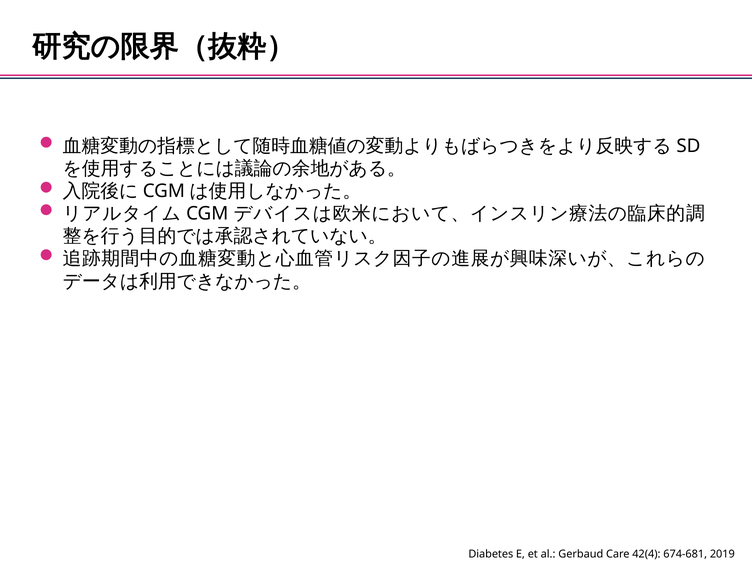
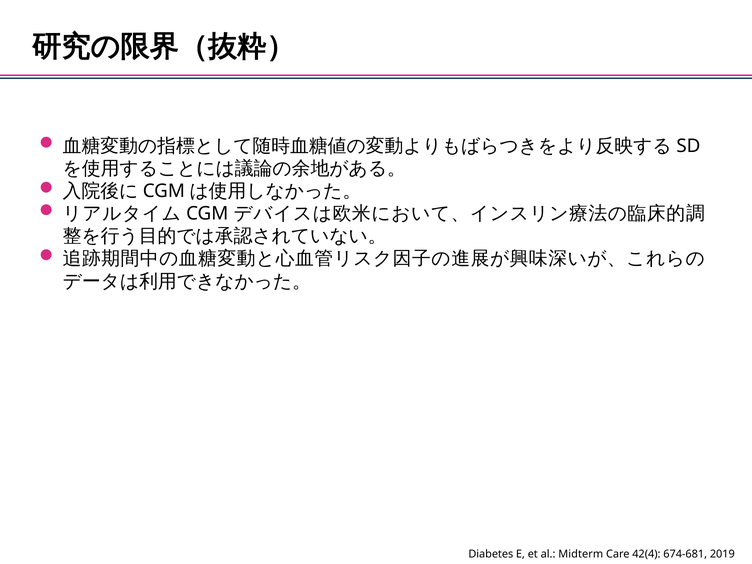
Gerbaud: Gerbaud -> Midterm (581, 554)
